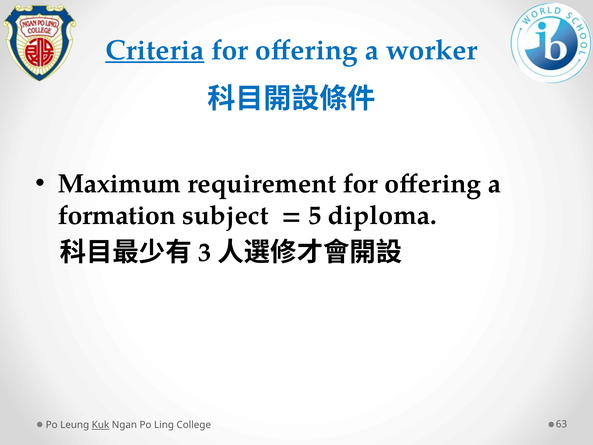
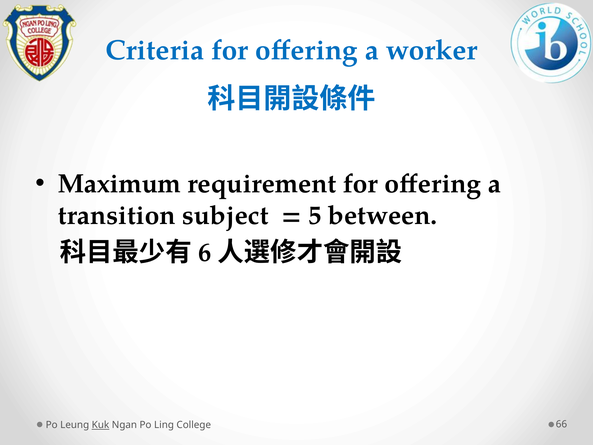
Criteria underline: present -> none (155, 50)
formation: formation -> transition (117, 215)
diploma: diploma -> between (383, 215)
3: 3 -> 6 (205, 252)
63: 63 -> 66 (561, 424)
